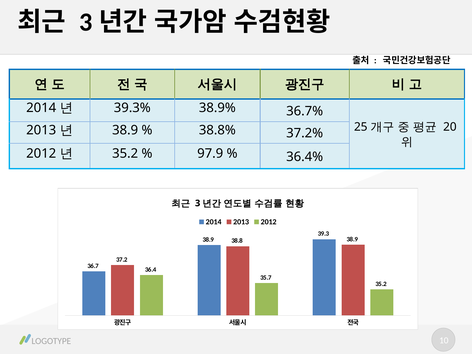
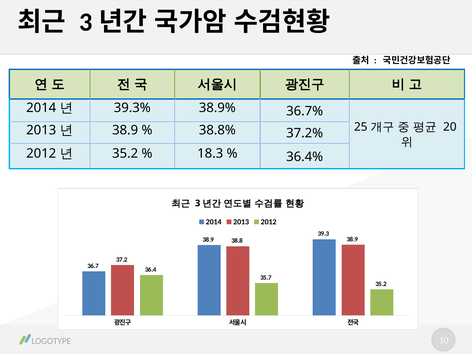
97.9: 97.9 -> 18.3 (210, 154)
